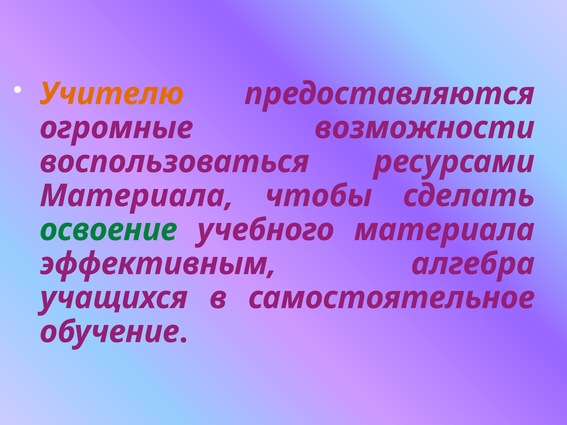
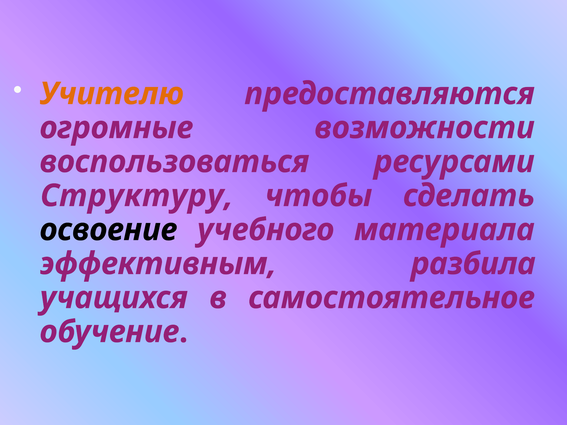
Материала: Материала -> Структуру (137, 196)
освоение colour: green -> black (108, 230)
алгебра: алгебра -> разбила (473, 264)
